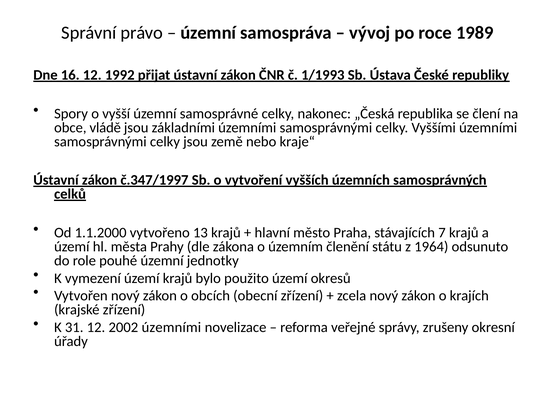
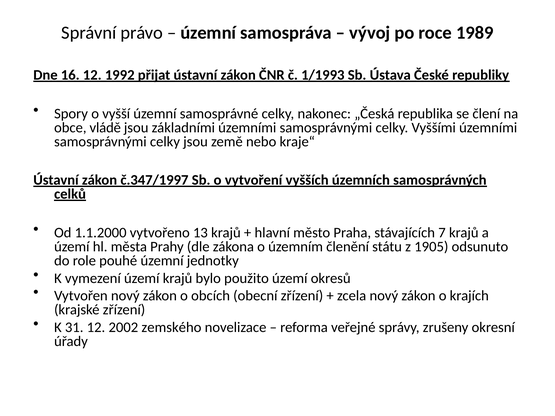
1964: 1964 -> 1905 (431, 247)
2002 územními: územními -> zemského (171, 327)
